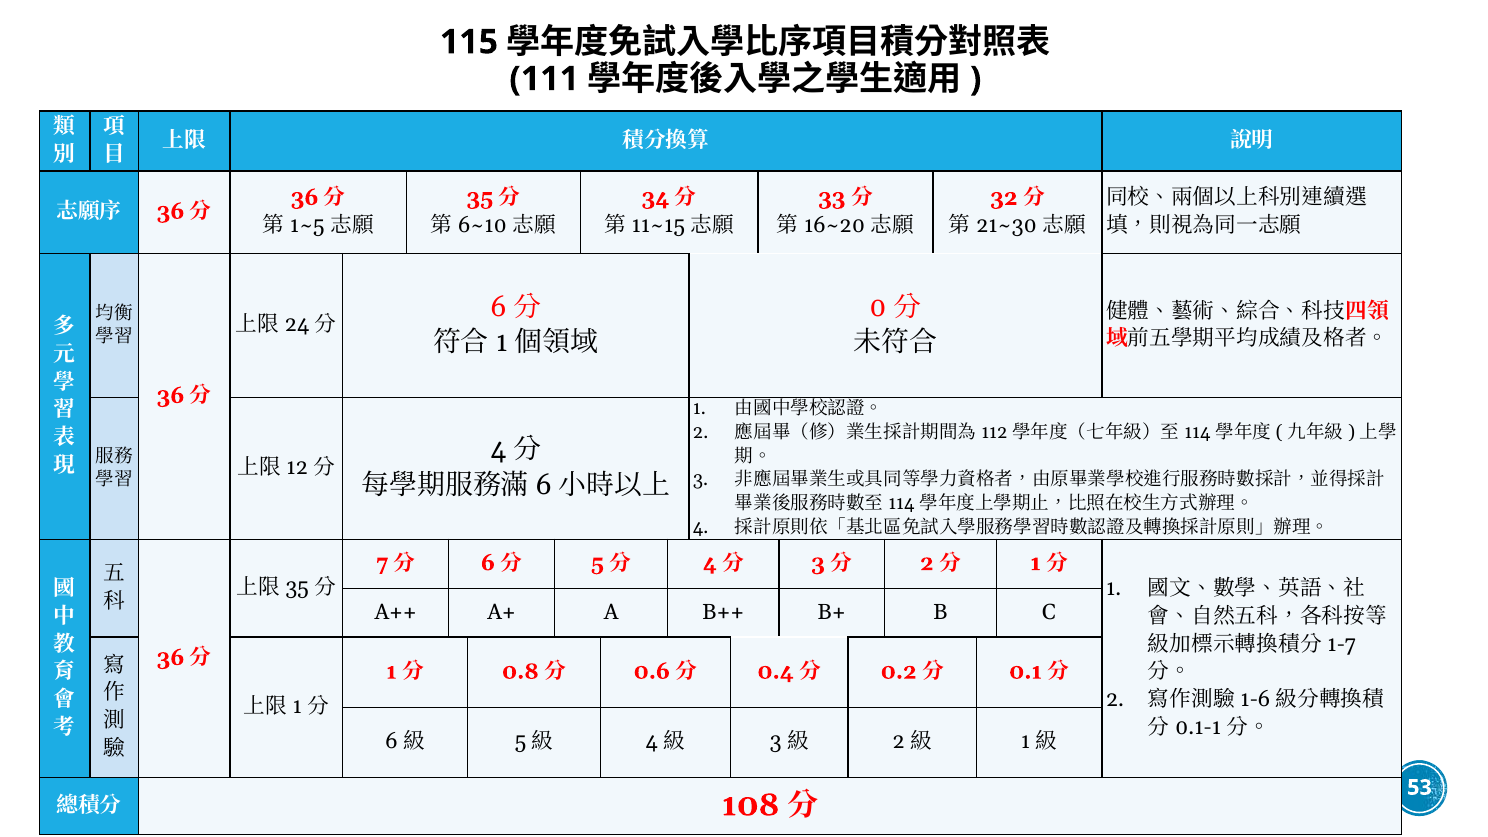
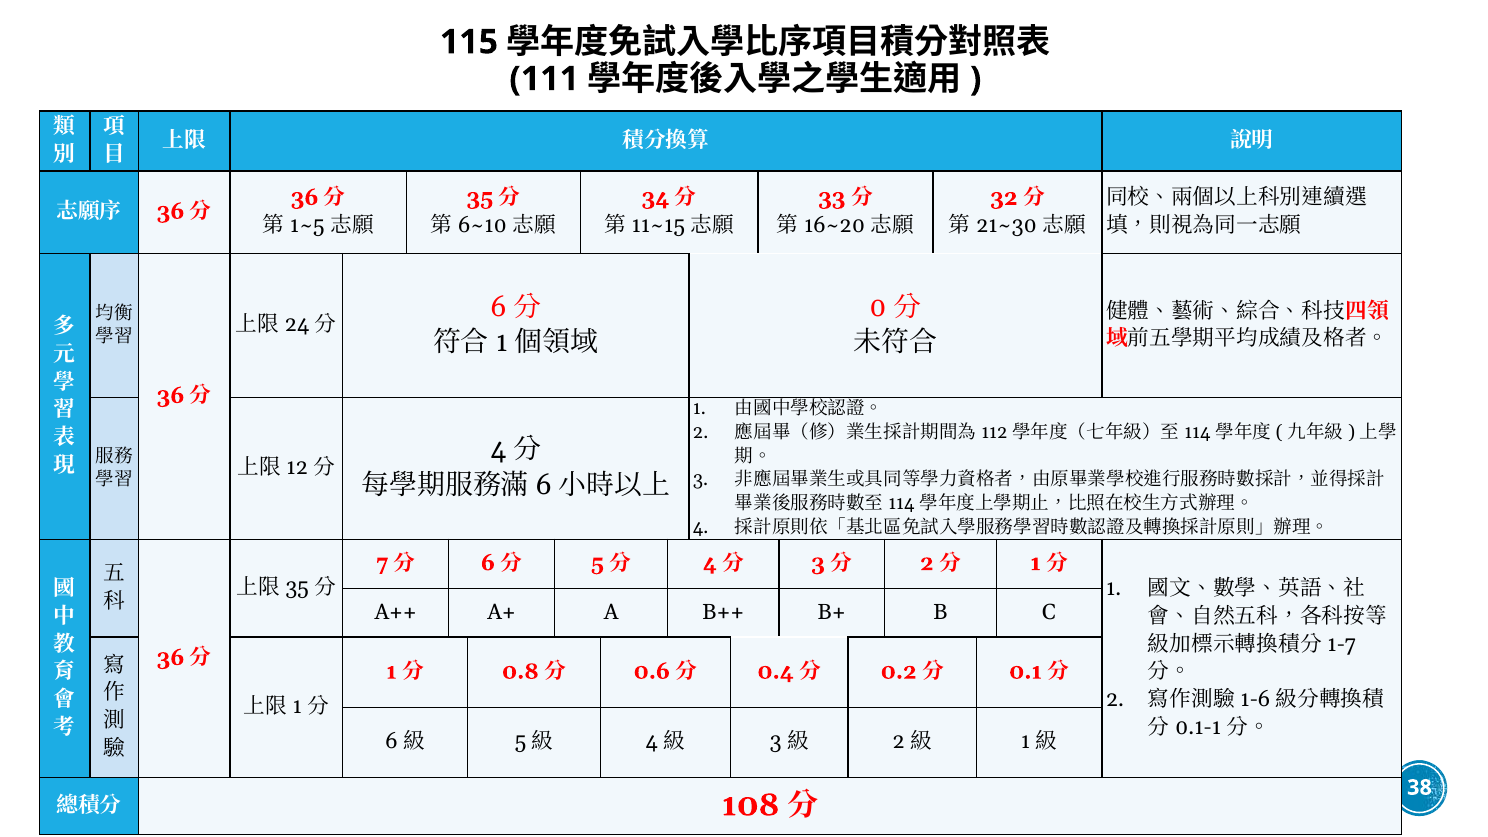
53: 53 -> 38 (1420, 788)
